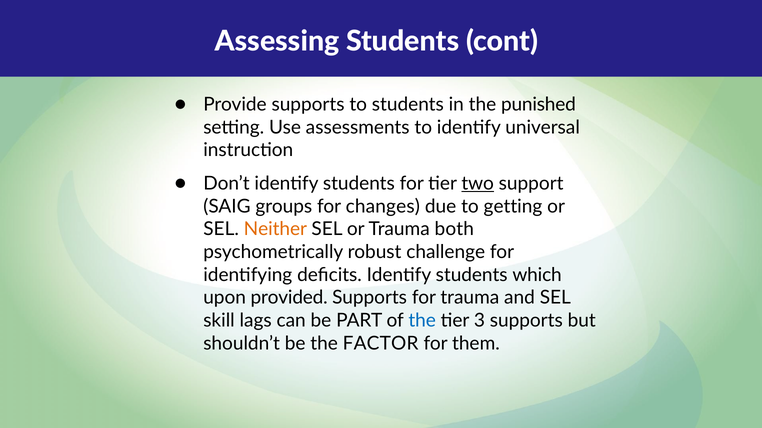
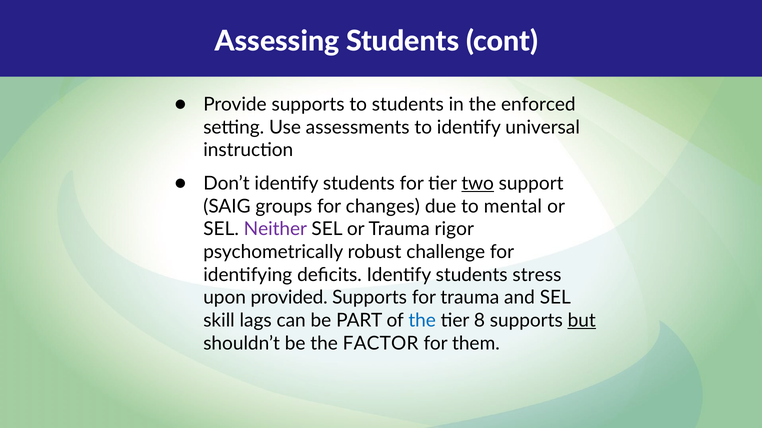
punished: punished -> enforced (538, 105)
getting: getting -> mental (513, 207)
Neither colour: orange -> purple (275, 229)
both: both -> rigor (454, 229)
which: which -> stress (537, 275)
3: 3 -> 8 (479, 321)
but underline: none -> present (582, 321)
